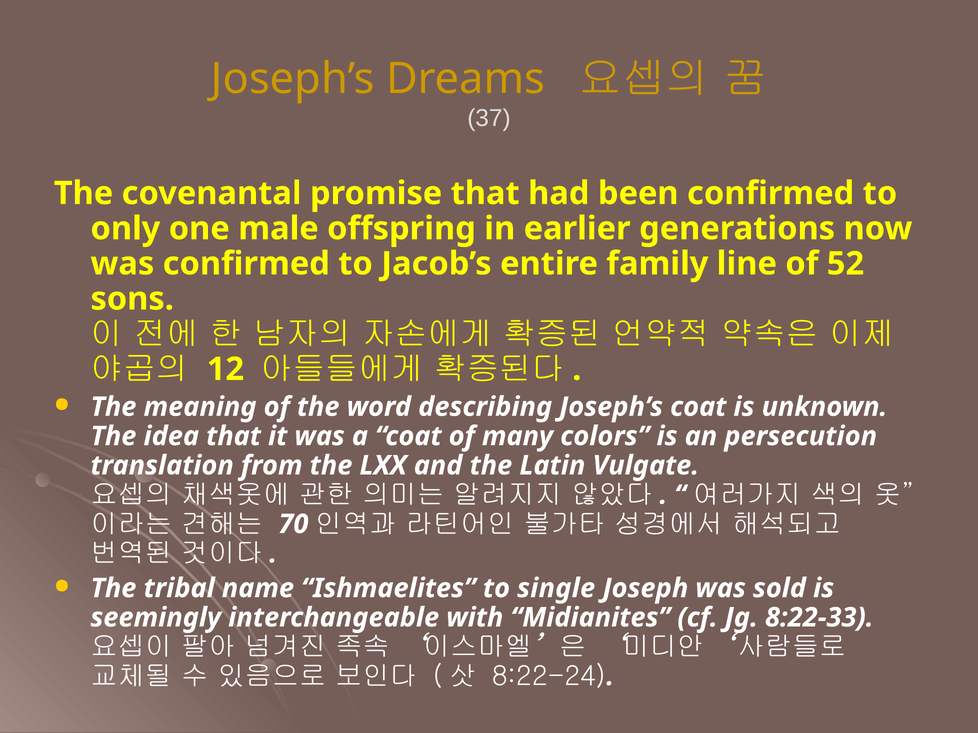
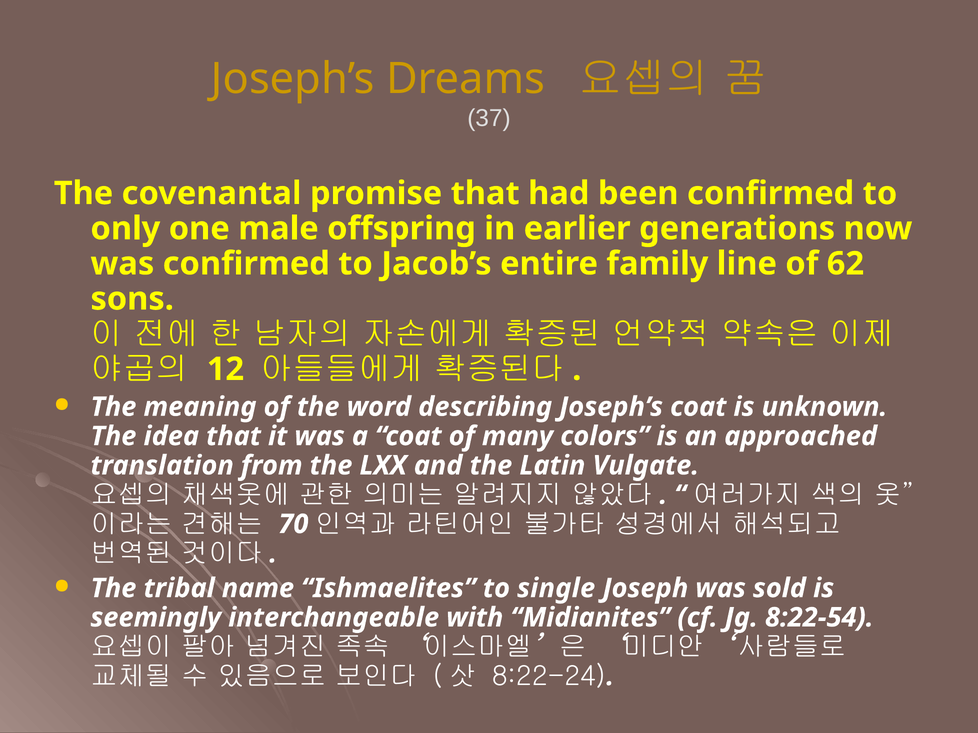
52: 52 -> 62 (845, 264)
persecution: persecution -> approached (801, 436)
8:22-33: 8:22-33 -> 8:22-54 (819, 618)
